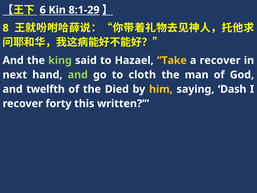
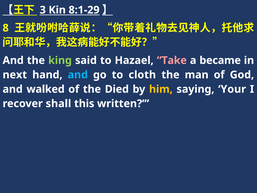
6: 6 -> 3 (43, 10)
Take colour: yellow -> pink (172, 60)
a recover: recover -> became (220, 60)
and colour: light green -> light blue (78, 75)
twelfth: twelfth -> walked (46, 89)
Dash: Dash -> Your (232, 89)
forty: forty -> shall (58, 103)
